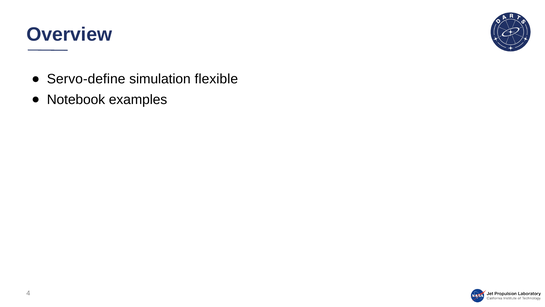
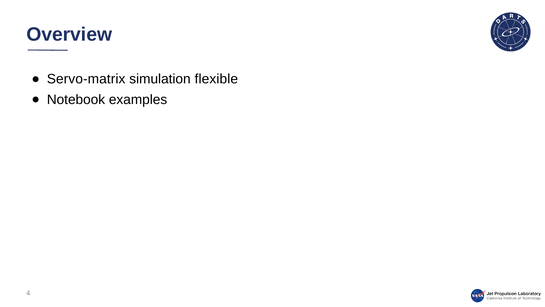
Servo-define: Servo-define -> Servo-matrix (86, 79)
